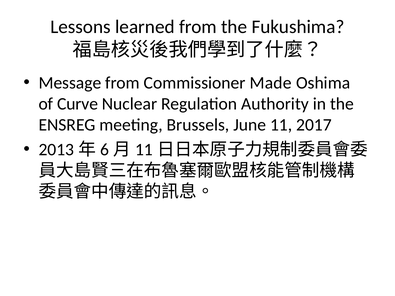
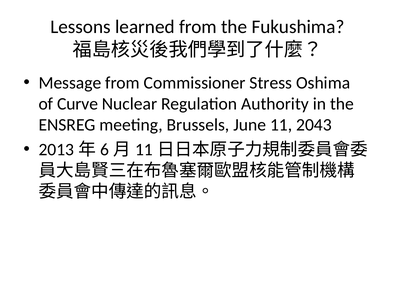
Made: Made -> Stress (271, 83)
2017: 2017 -> 2043 (314, 125)
